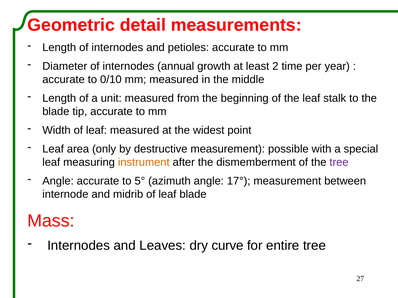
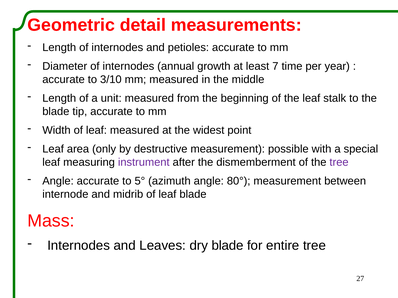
2: 2 -> 7 (275, 66)
0/10: 0/10 -> 3/10 (111, 80)
instrument colour: orange -> purple (144, 163)
17°: 17° -> 80° (239, 181)
dry curve: curve -> blade (228, 246)
